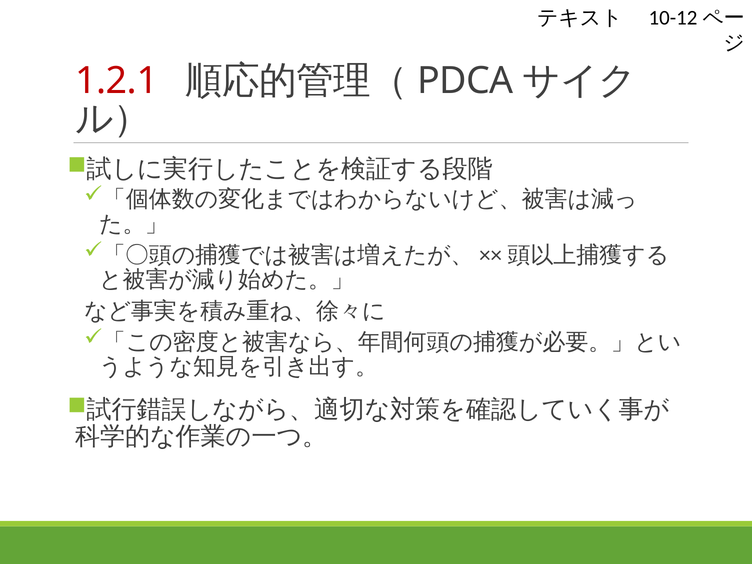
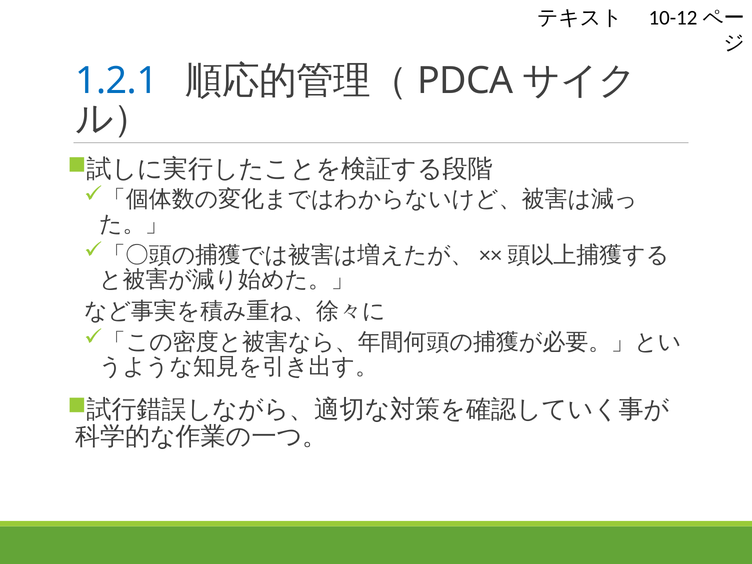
1.2.1 colour: red -> blue (117, 81)
